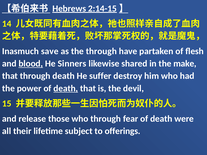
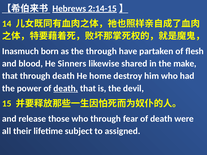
save: save -> born (50, 51)
blood underline: present -> none (31, 64)
suffer: suffer -> home (100, 76)
offerings: offerings -> assigned (123, 131)
